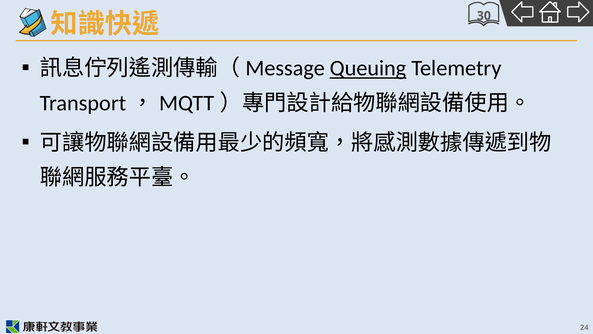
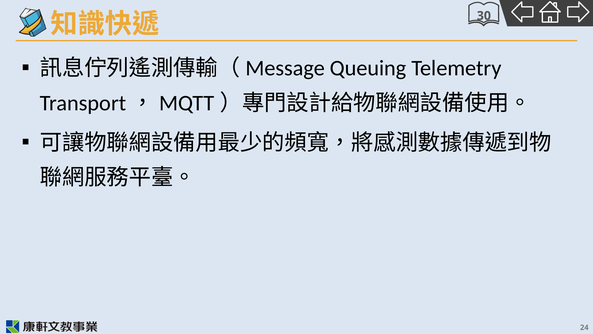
Queuing underline: present -> none (368, 68)
